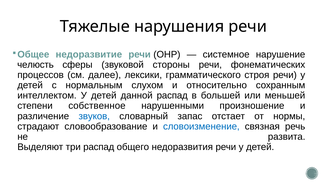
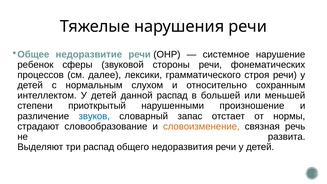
челюсть: челюсть -> ребенок (35, 65)
собственное: собственное -> приоткрытый (97, 106)
словоизменение colour: blue -> orange (201, 126)
